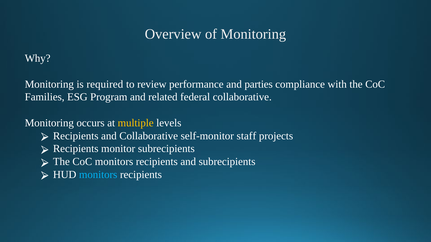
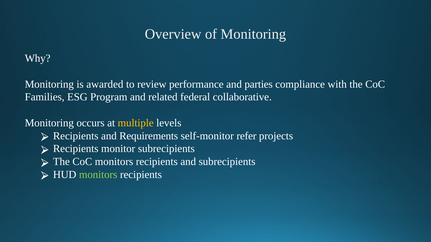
required: required -> awarded (105, 84)
and Collaborative: Collaborative -> Requirements (149, 136)
staff: staff -> refer (247, 136)
monitors colour: light blue -> light green (98, 175)
